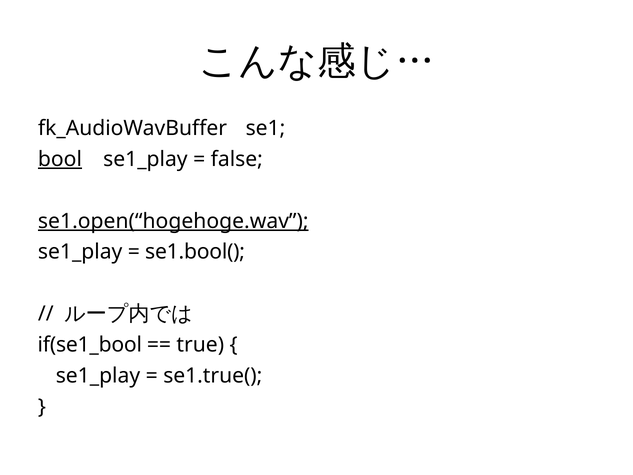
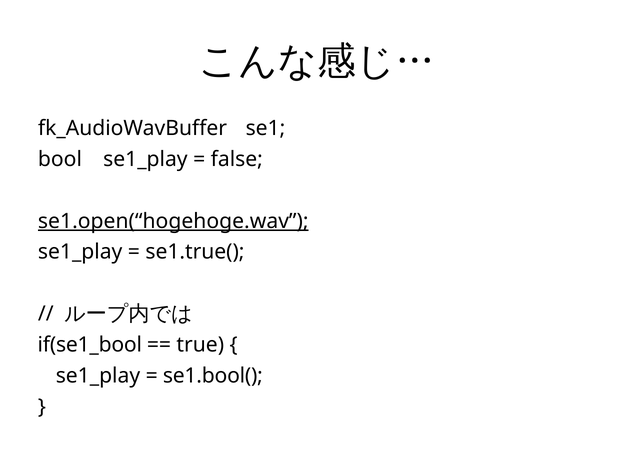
bool underline: present -> none (60, 159)
se1.bool(: se1.bool( -> se1.true( (195, 252)
se1.true(: se1.true( -> se1.bool( (213, 376)
